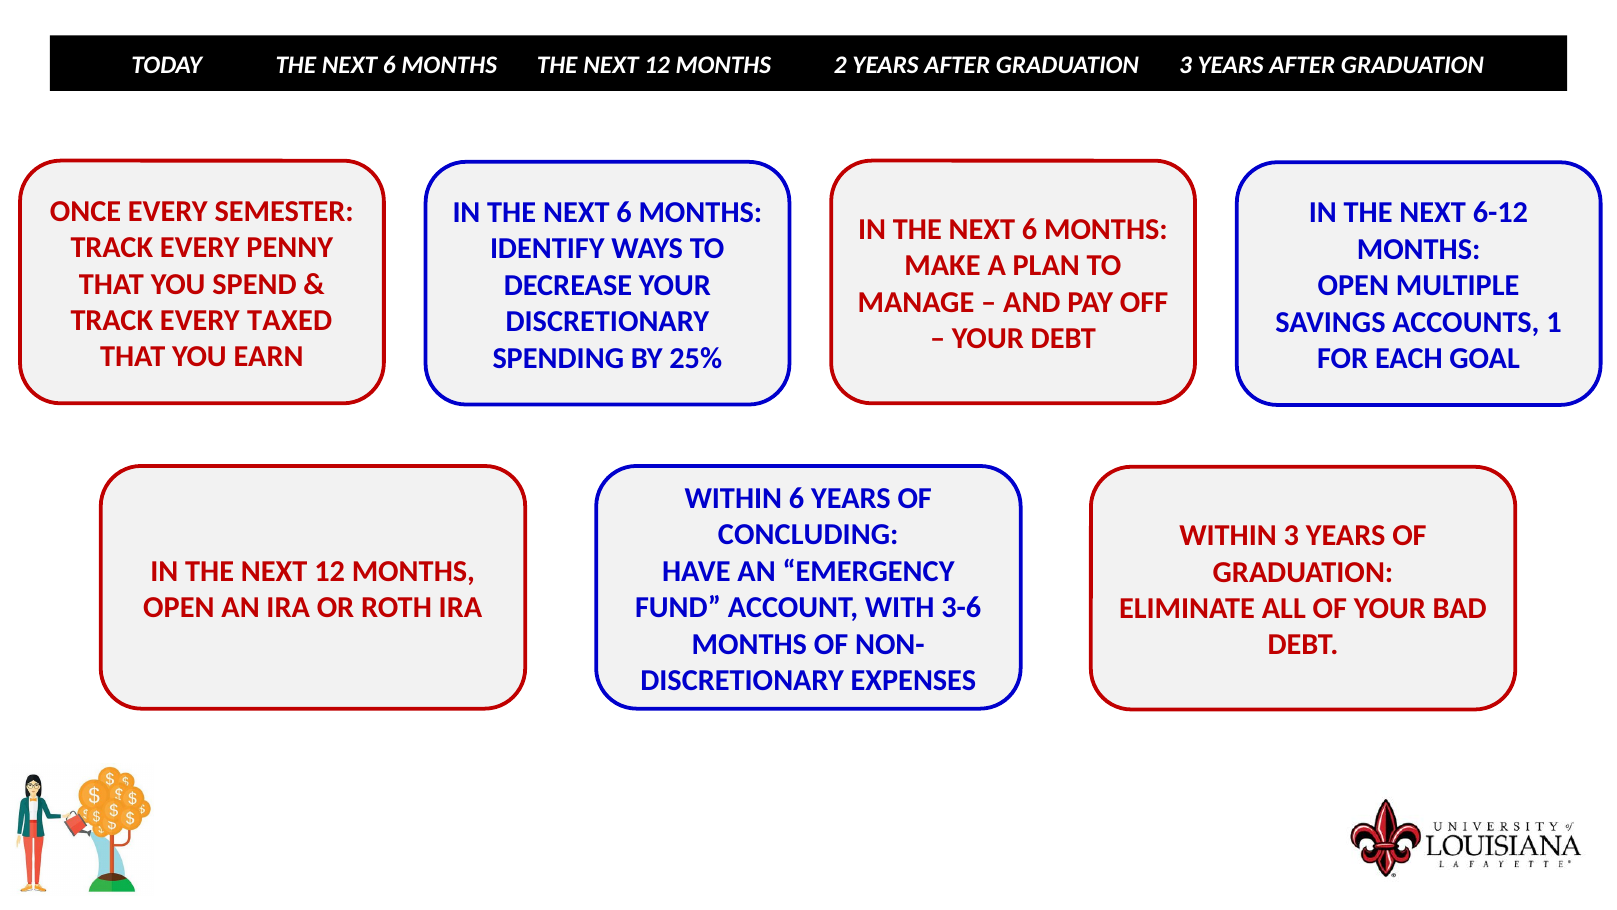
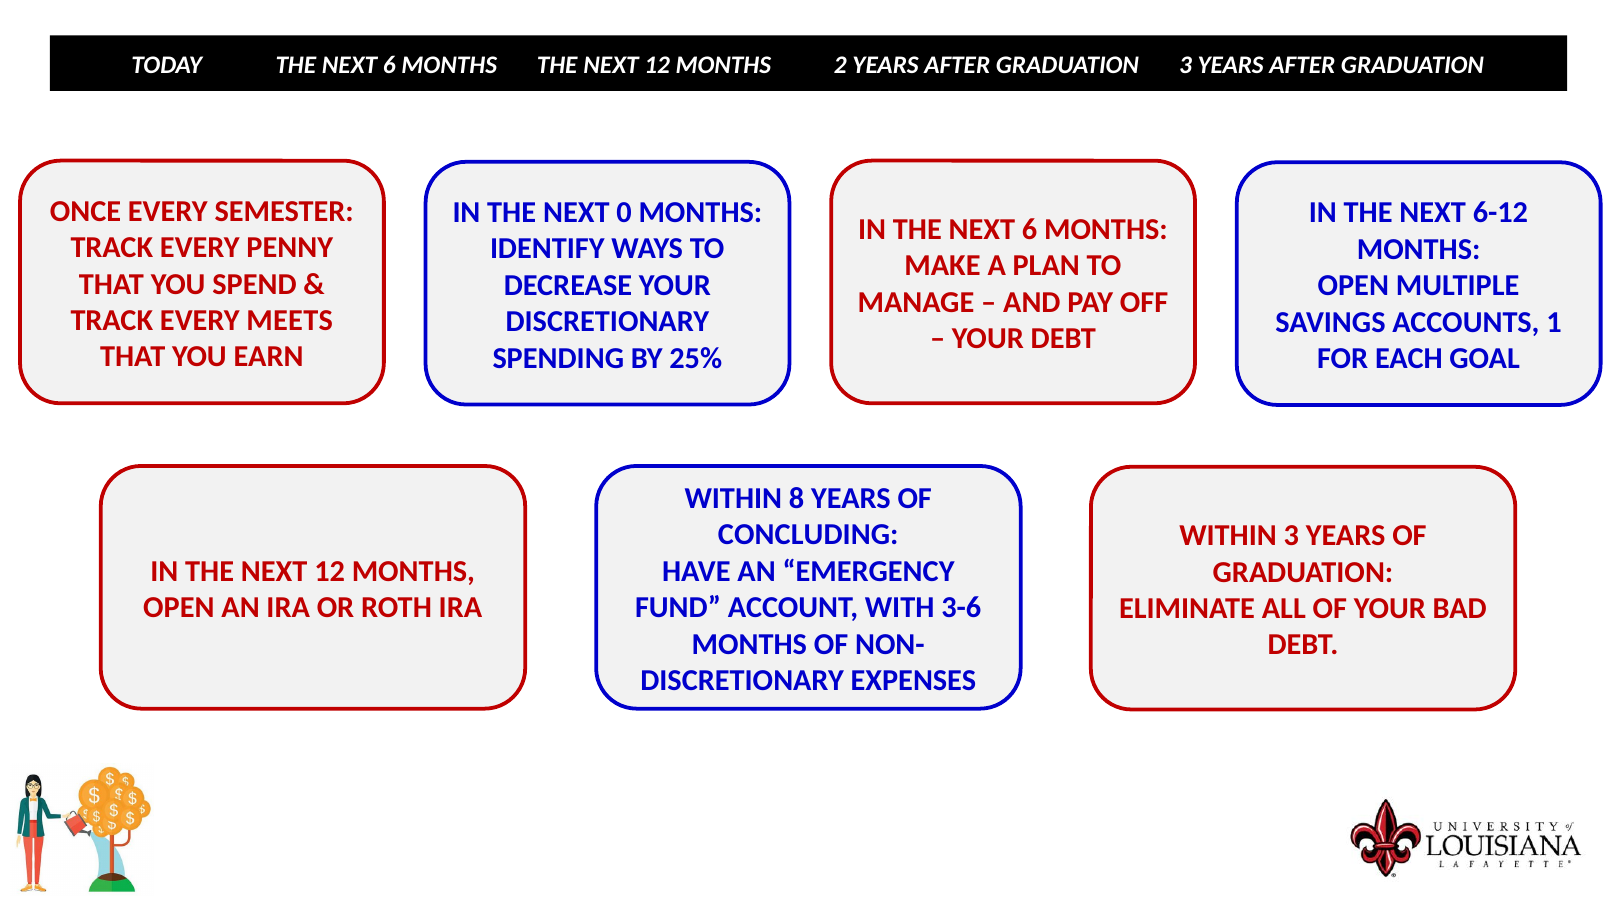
6: 6 -> 0 (624, 212)
TAXED: TAXED -> MEETS (290, 320)
WITHIN 6: 6 -> 8 (797, 498)
